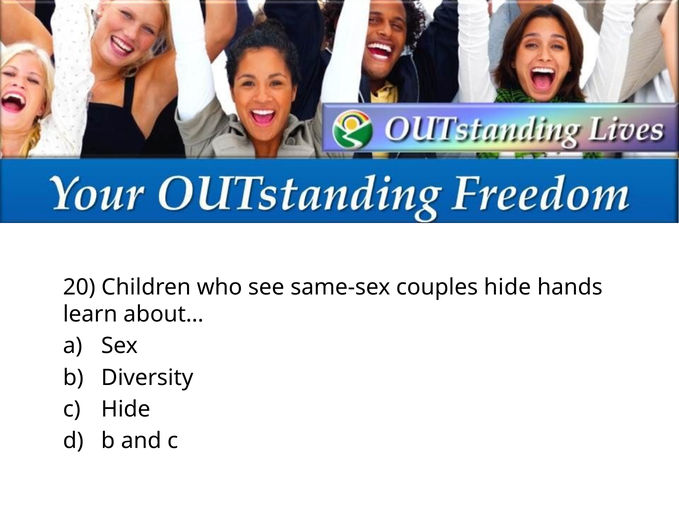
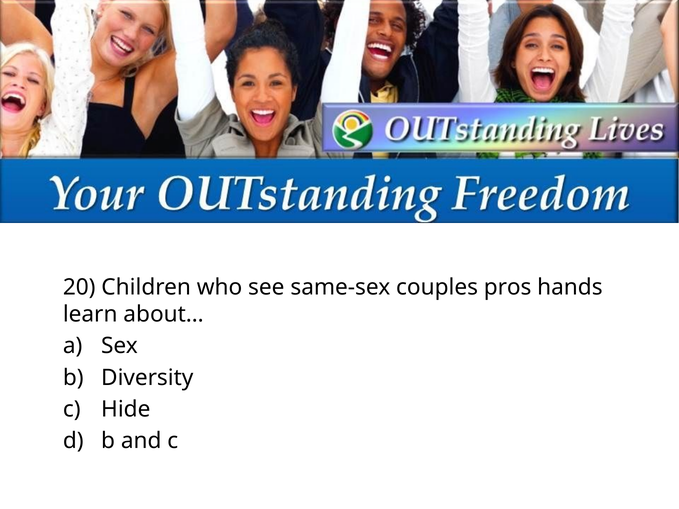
couples hide: hide -> pros (508, 287)
